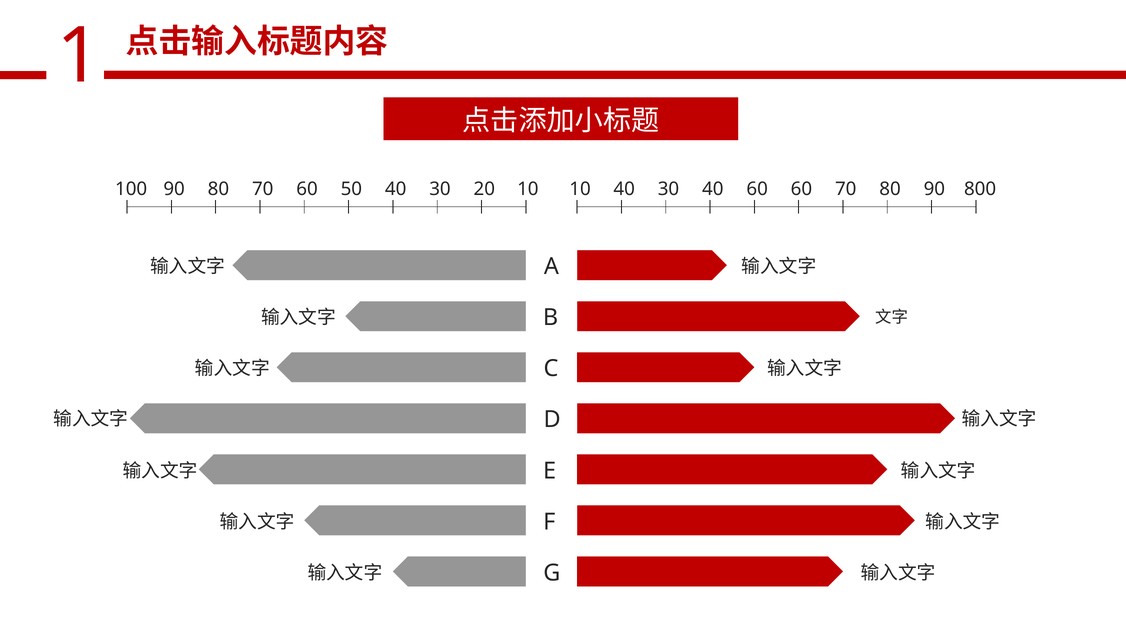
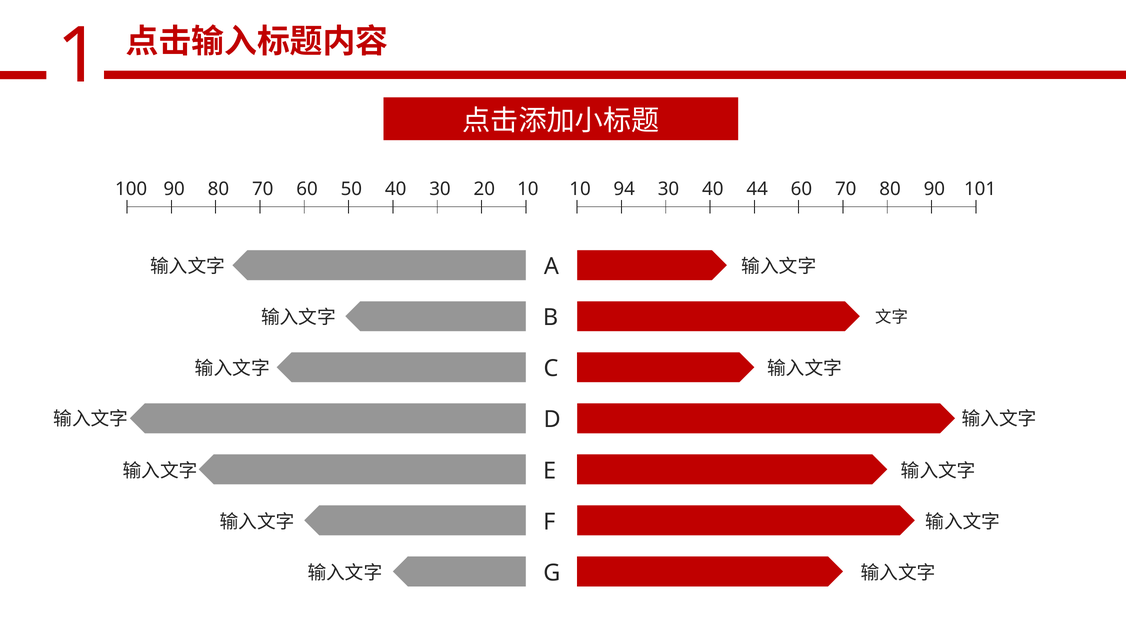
10 40: 40 -> 94 (624, 189)
40 60: 60 -> 44 (757, 189)
800: 800 -> 101 (980, 189)
